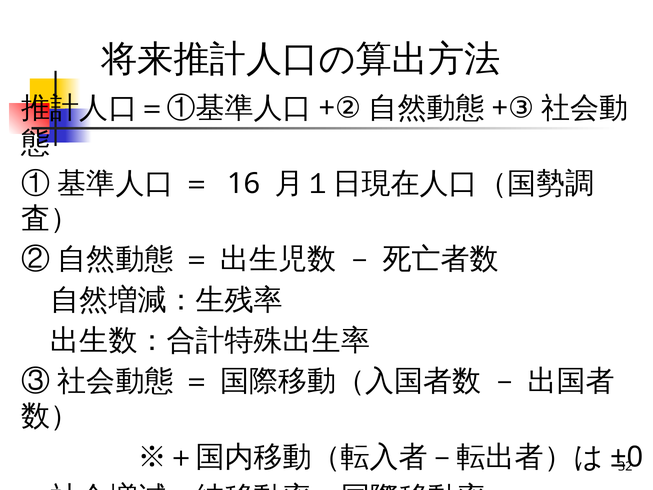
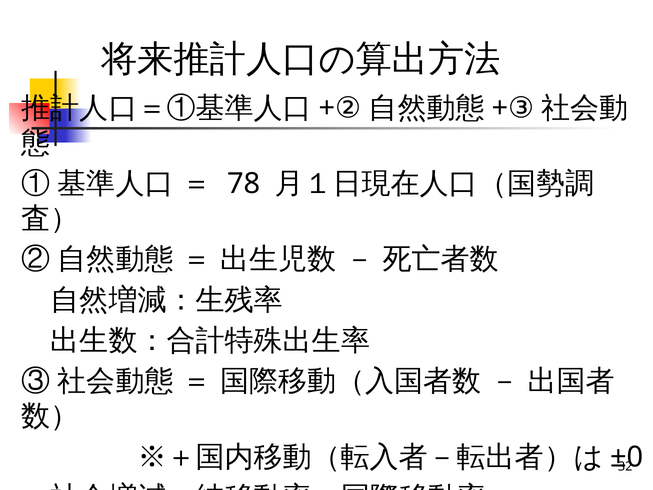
16: 16 -> 78 (244, 184)
